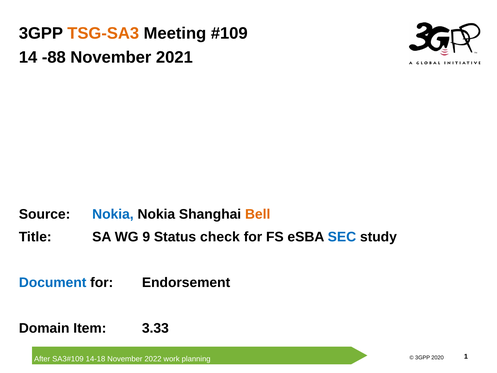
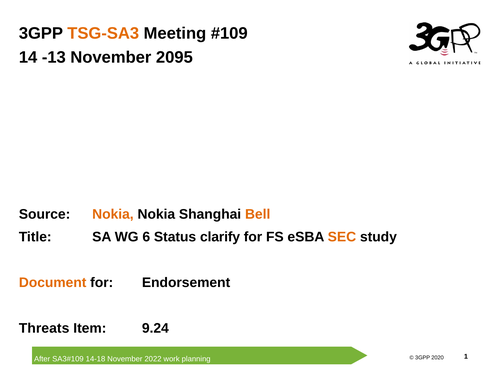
-88: -88 -> -13 (54, 57)
2021: 2021 -> 2095 (174, 57)
Nokia colour: blue -> orange (113, 214)
9: 9 -> 6 (146, 237)
check: check -> clarify (220, 237)
SEC colour: blue -> orange (342, 237)
Document colour: blue -> orange (53, 283)
Domain: Domain -> Threats (44, 328)
3.33: 3.33 -> 9.24 (155, 328)
